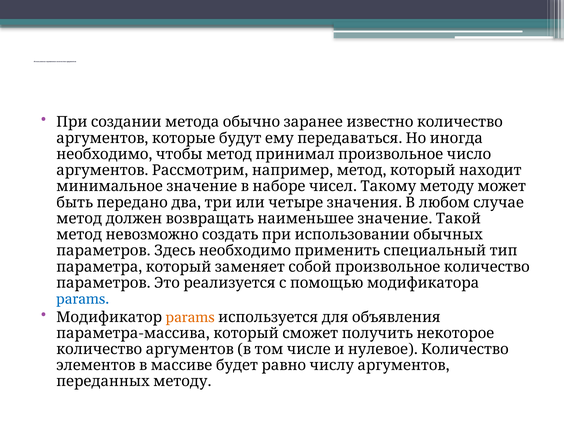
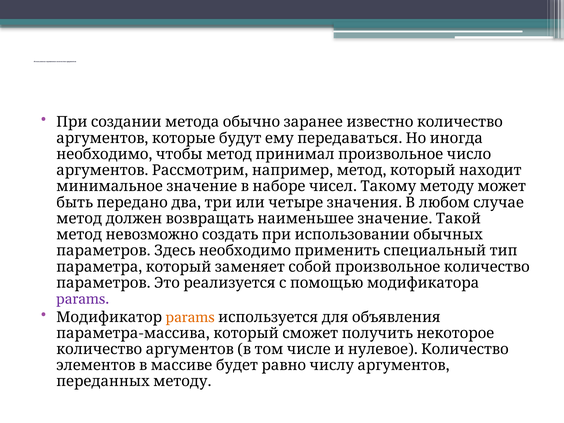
params colour: blue -> purple (83, 299)
